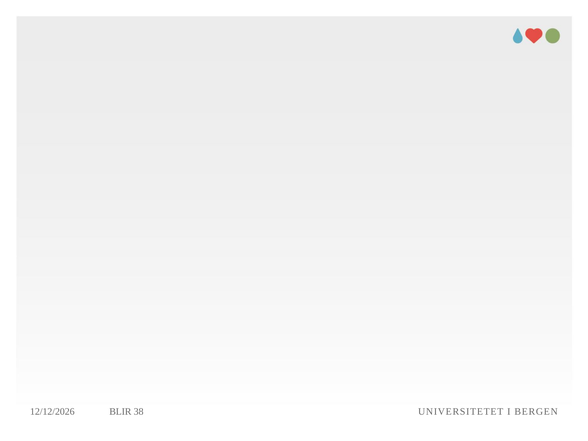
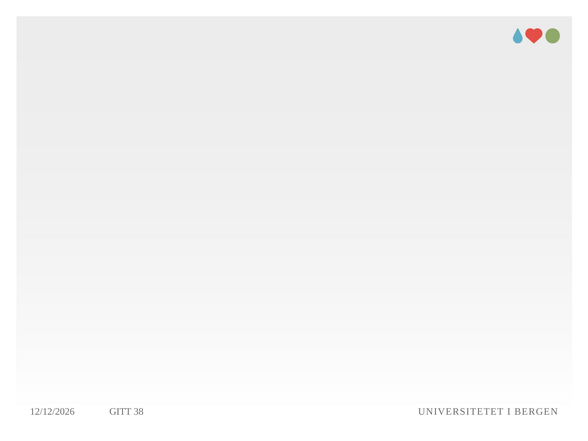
BLIR: BLIR -> GITT (120, 412)
